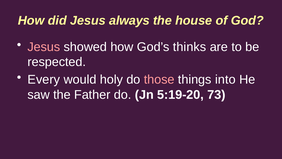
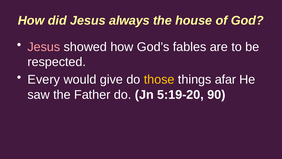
thinks: thinks -> fables (190, 47)
holy: holy -> give (111, 79)
those colour: pink -> yellow (159, 79)
into: into -> afar (225, 79)
73: 73 -> 90 (216, 94)
